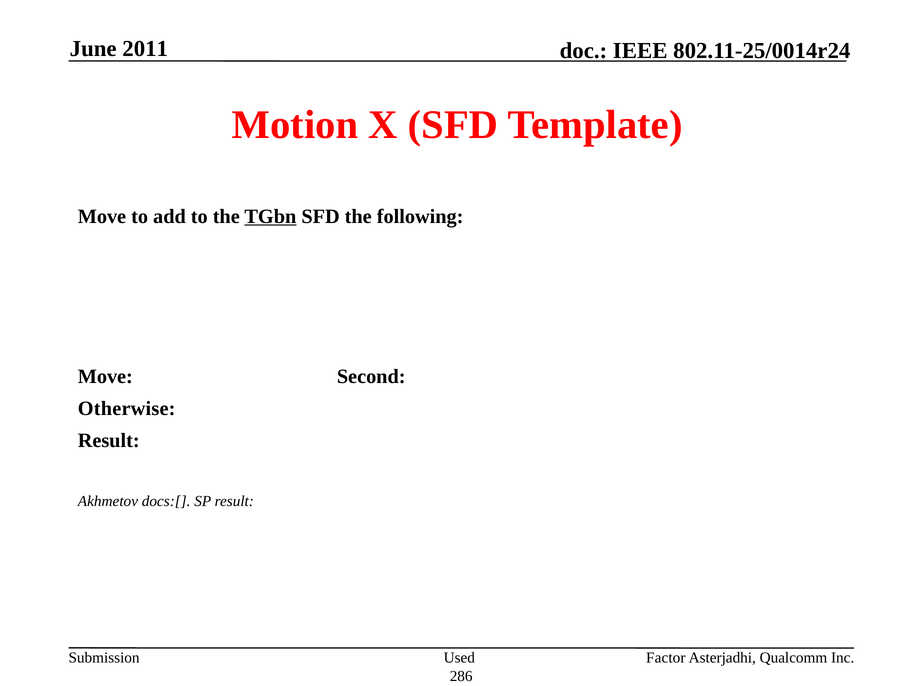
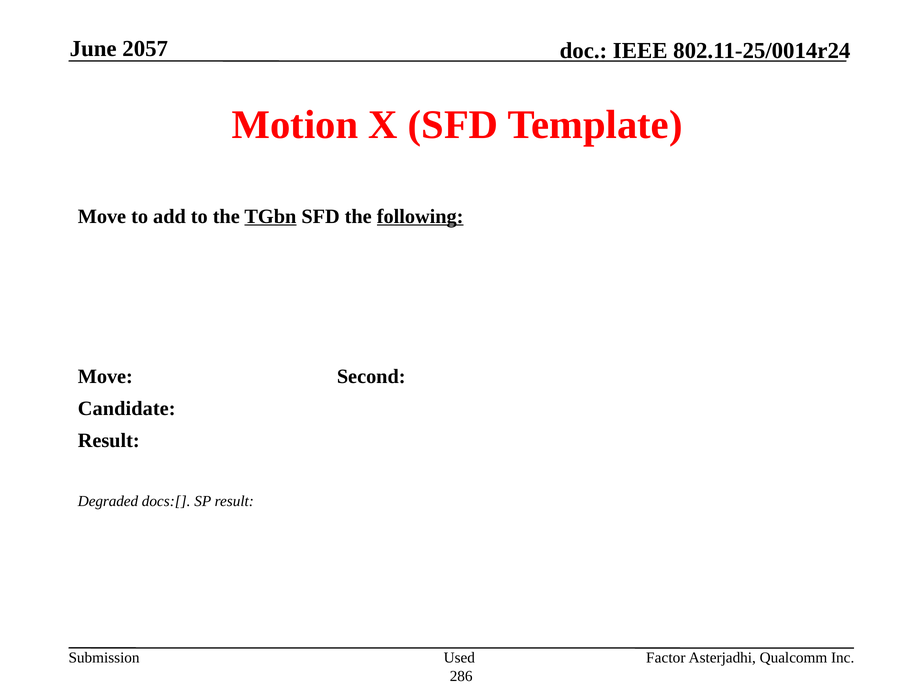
2011: 2011 -> 2057 (145, 49)
following underline: none -> present (420, 216)
Otherwise: Otherwise -> Candidate (127, 409)
Akhmetov: Akhmetov -> Degraded (108, 501)
